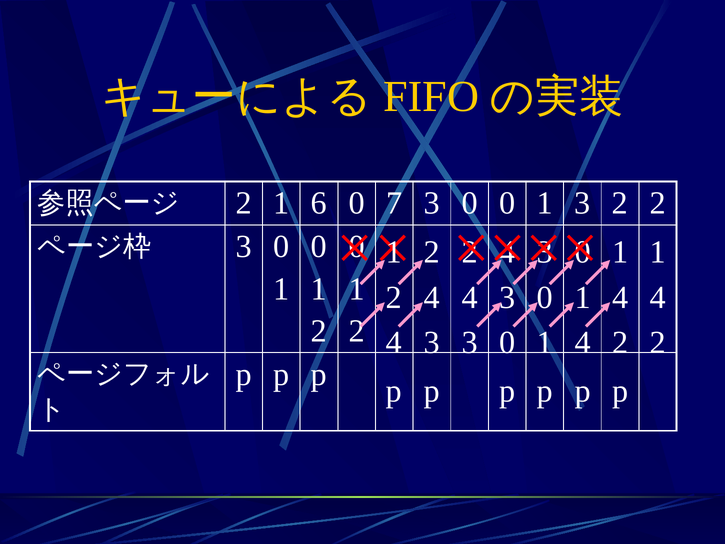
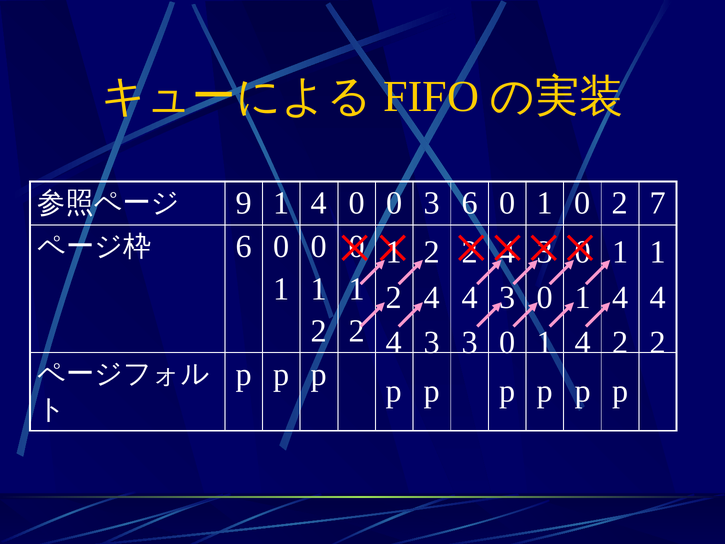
2: 2 -> 9 (244, 203)
6: 6 -> 4 (319, 203)
0 7: 7 -> 0 (394, 203)
0: 0 -> 6 (470, 203)
3: 3 -> 0 (582, 203)
2 2: 2 -> 7 (658, 203)
3: 3 -> 6 (244, 247)
